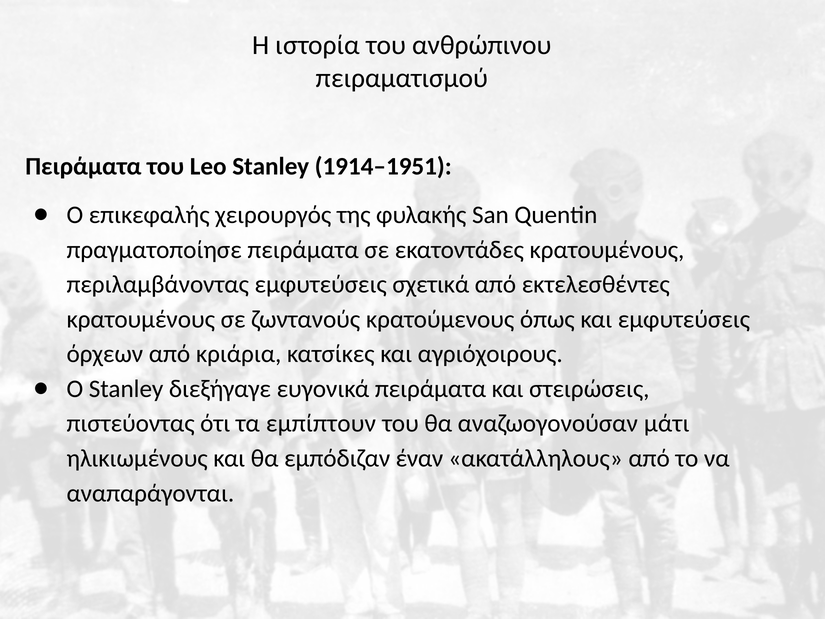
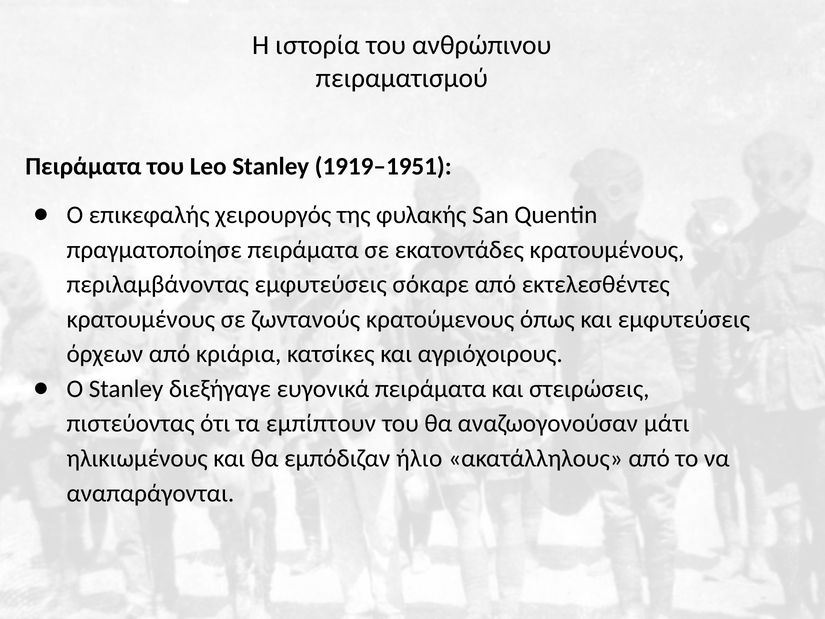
1914–1951: 1914–1951 -> 1919–1951 (383, 166)
σχετικά: σχετικά -> σόκαρε (431, 284)
έναν: έναν -> ήλιο (419, 458)
